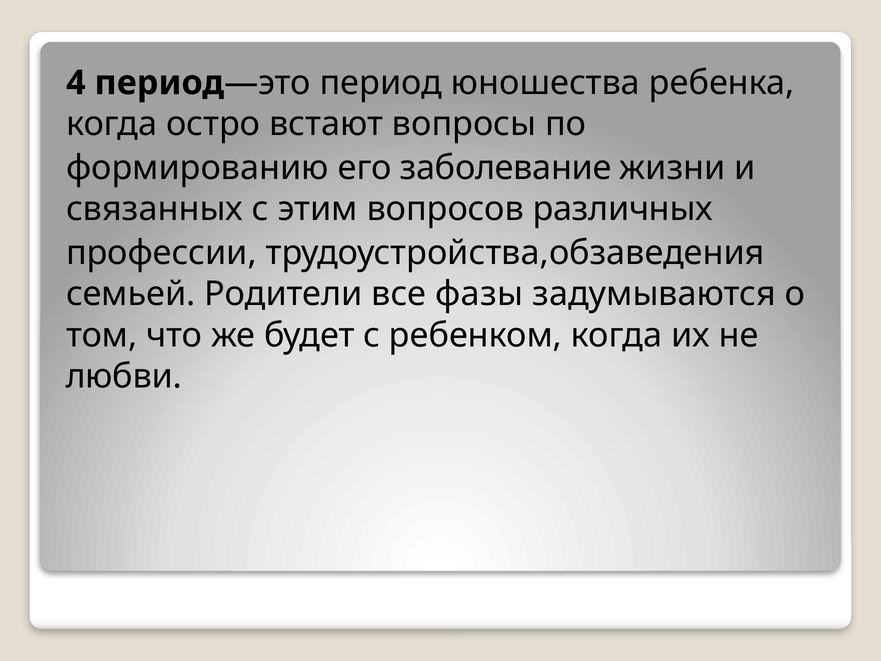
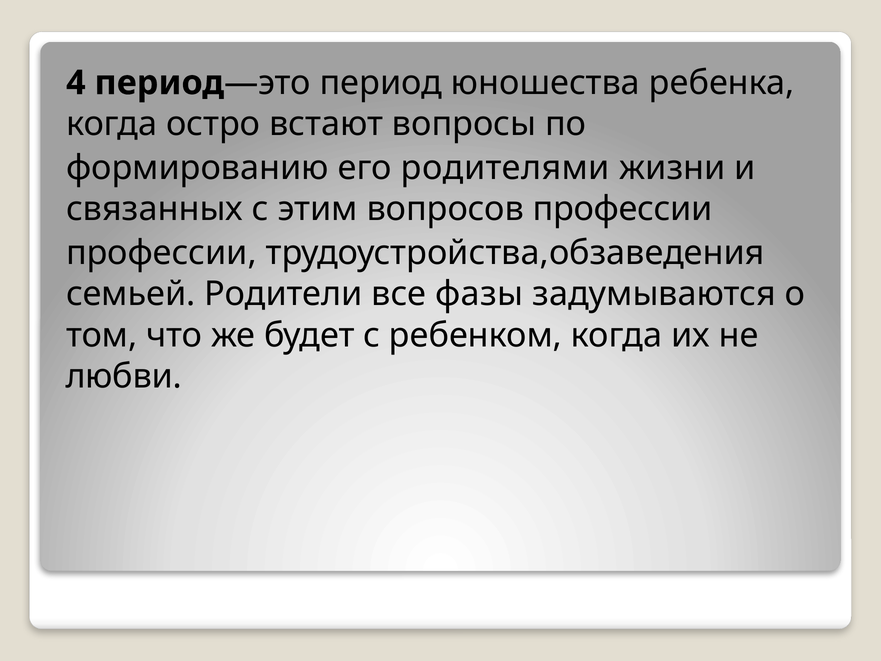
заболевание: заболевание -> родителями (505, 168)
вопросов различных: различных -> профессии (623, 209)
